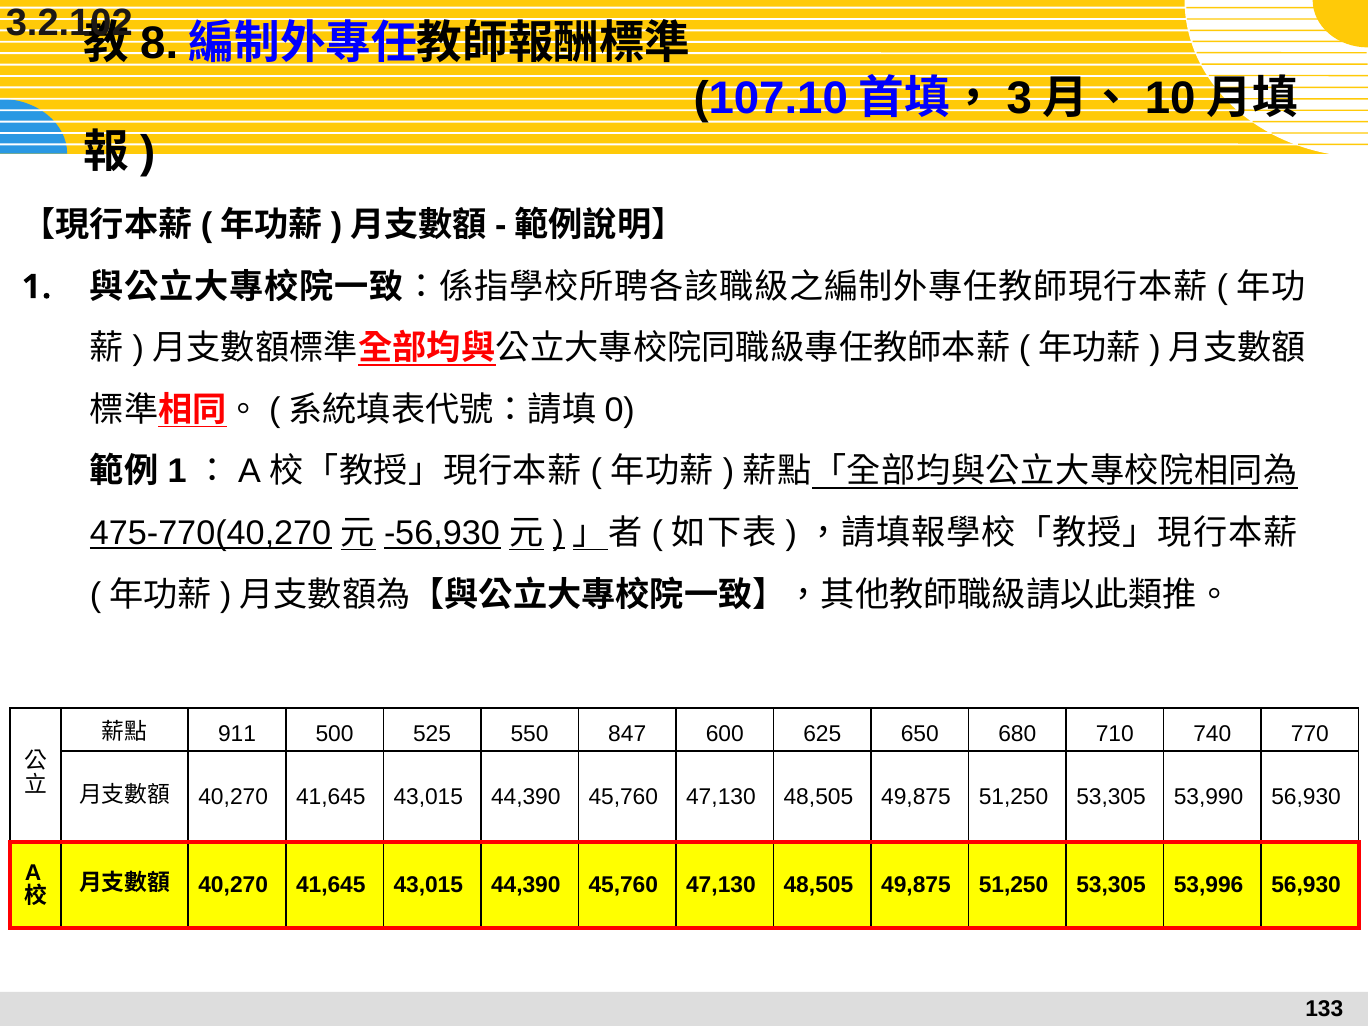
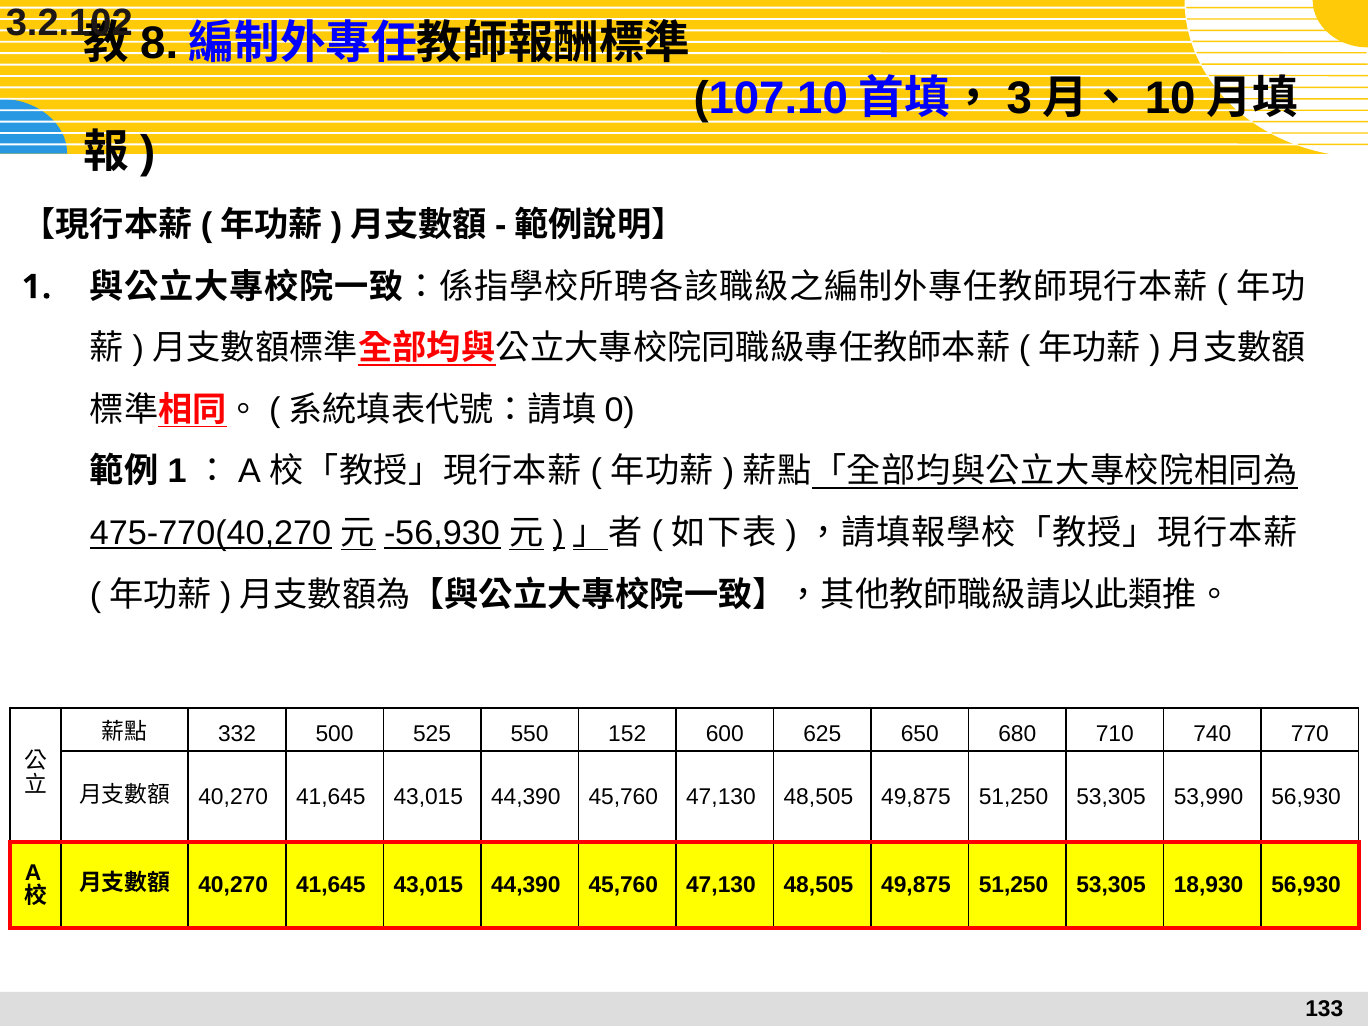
911: 911 -> 332 (237, 734)
847: 847 -> 152 (627, 734)
53,996: 53,996 -> 18,930 (1209, 885)
